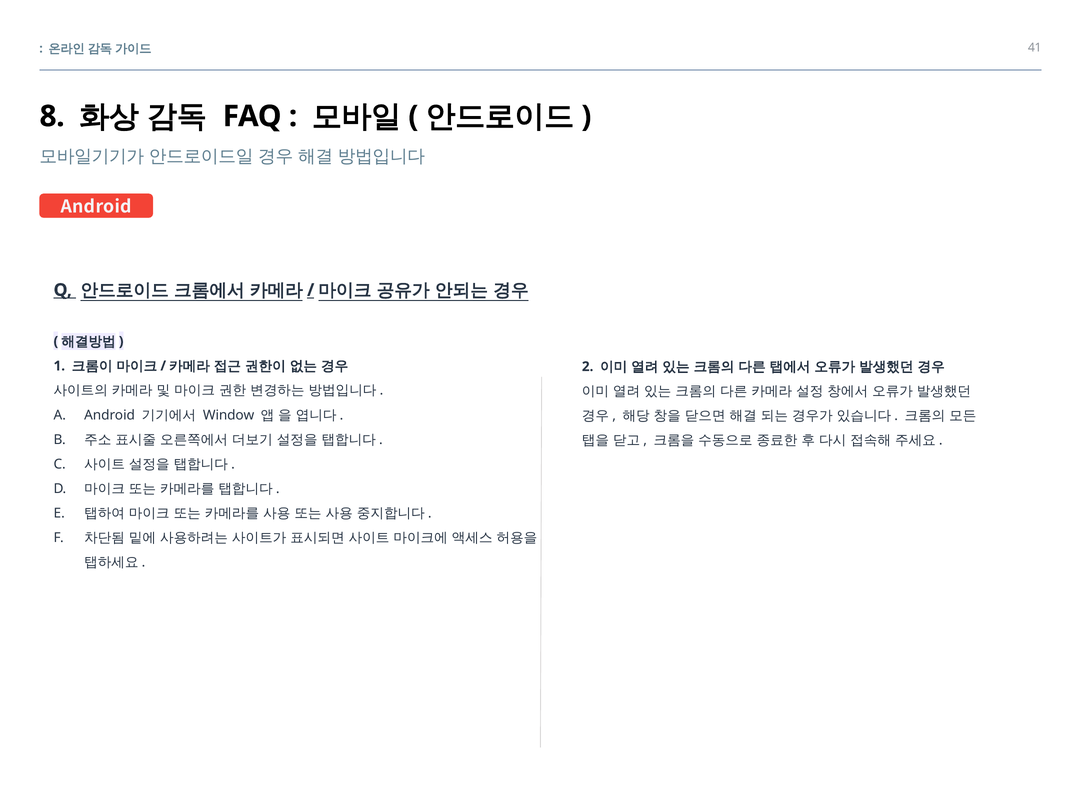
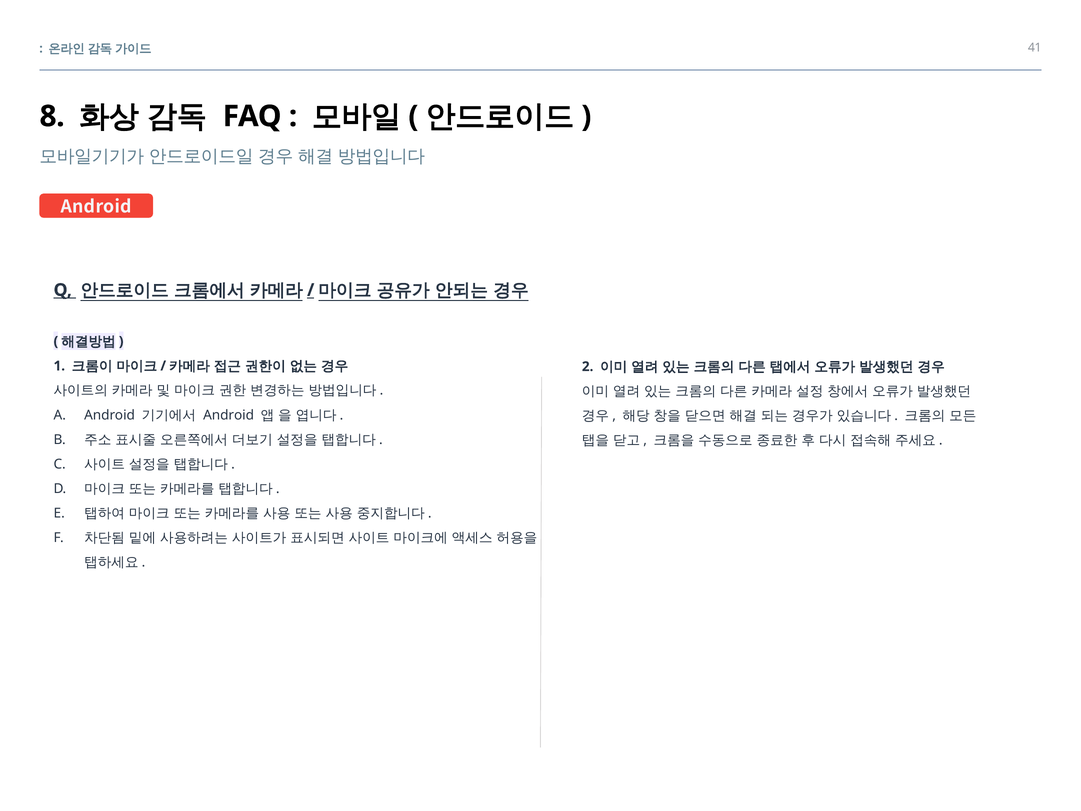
Window: Window -> Android (229, 415)
